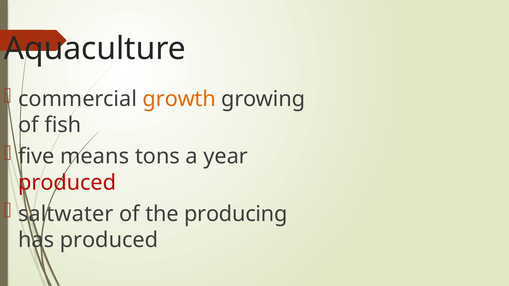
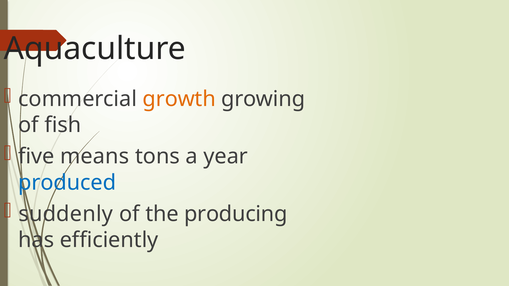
produced colour: red -> blue (67, 183)
saltwater: saltwater -> suddenly (66, 214)
has produced: produced -> efficiently (109, 240)
